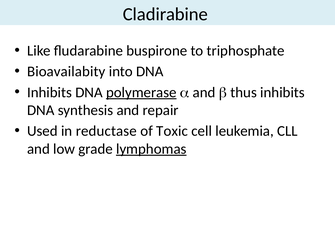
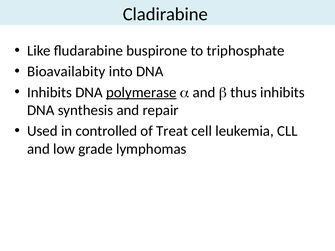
reductase: reductase -> controlled (106, 131)
Toxic: Toxic -> Treat (172, 131)
lymphomas underline: present -> none (151, 149)
